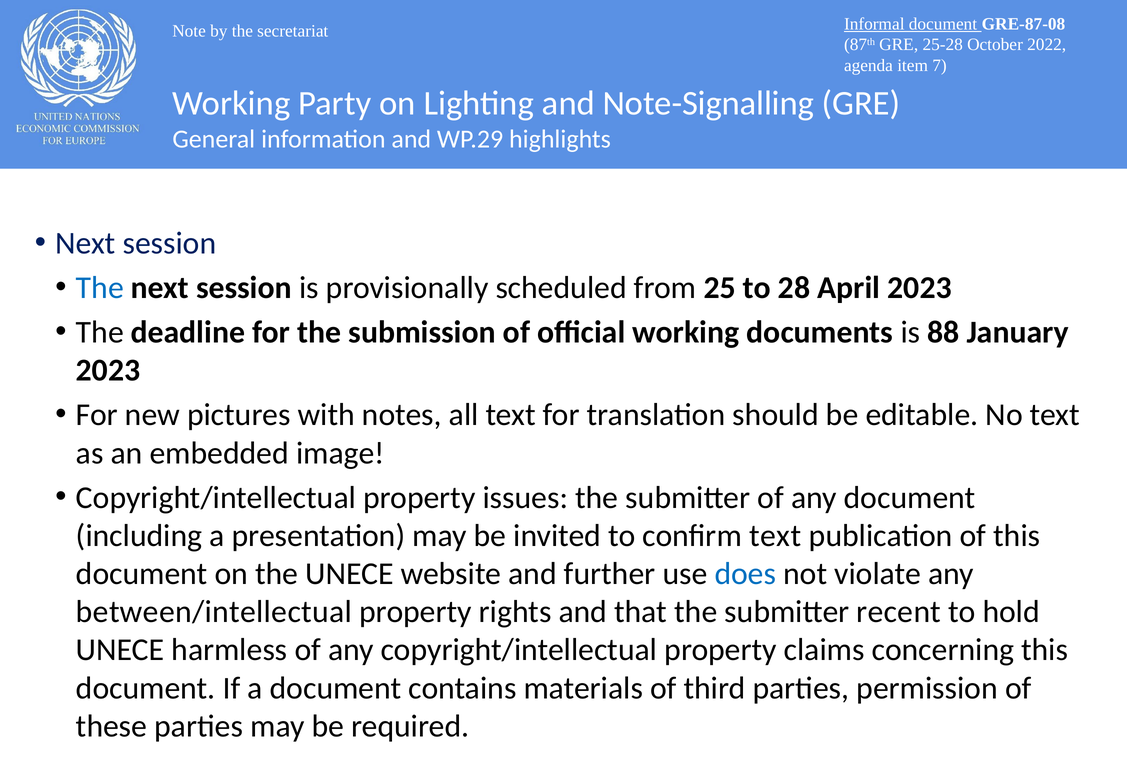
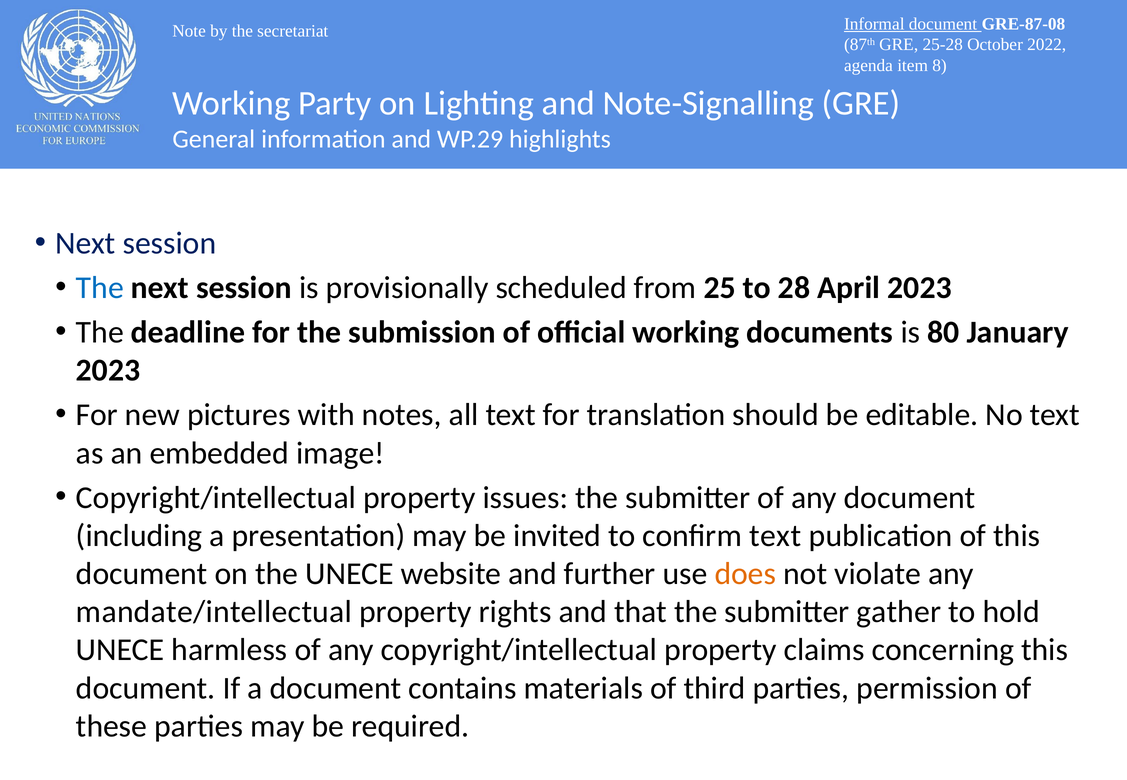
7: 7 -> 8 (939, 65)
88: 88 -> 80 (943, 332)
does colour: blue -> orange (745, 574)
between/intellectual: between/intellectual -> mandate/intellectual (214, 612)
recent: recent -> gather (899, 612)
